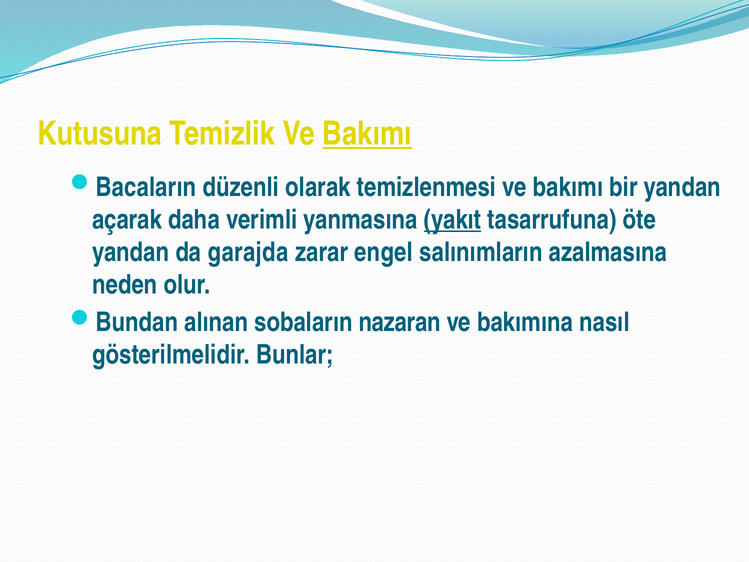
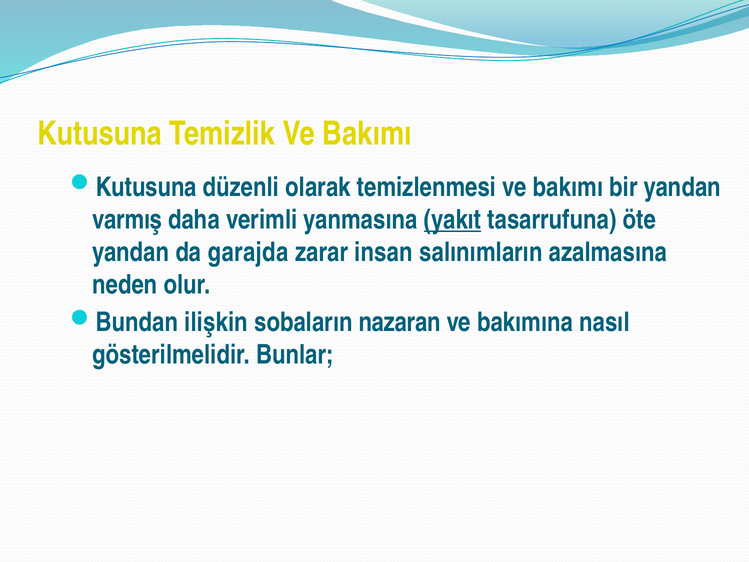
Bakımı underline: present -> none (367, 134)
Bacaların: Bacaların -> Kutusuna (146, 187)
açarak: açarak -> varmış (127, 220)
engel: engel -> insan (384, 252)
alınan: alınan -> ilişkin (216, 322)
